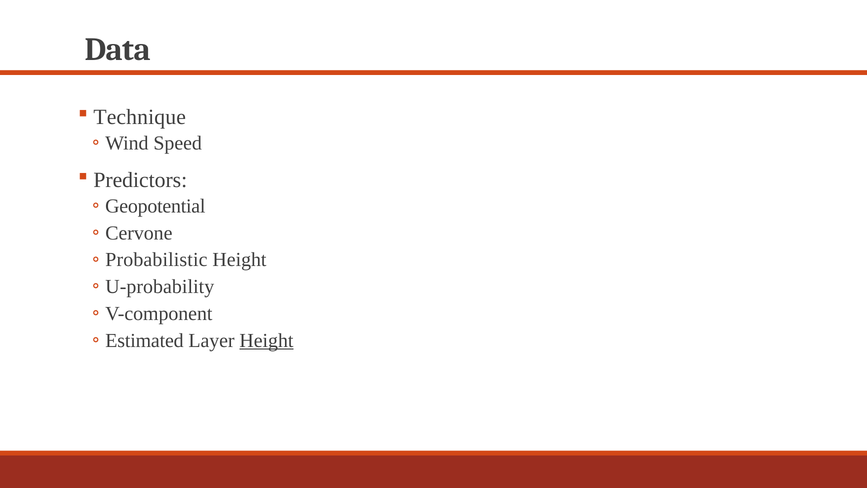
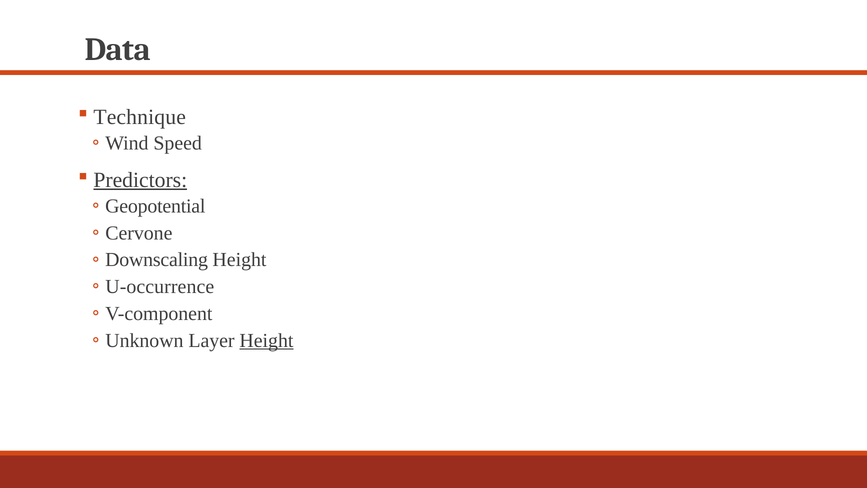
Predictors underline: none -> present (140, 180)
Probabilistic: Probabilistic -> Downscaling (157, 260)
U-probability: U-probability -> U-occurrence (160, 287)
Estimated: Estimated -> Unknown (144, 340)
